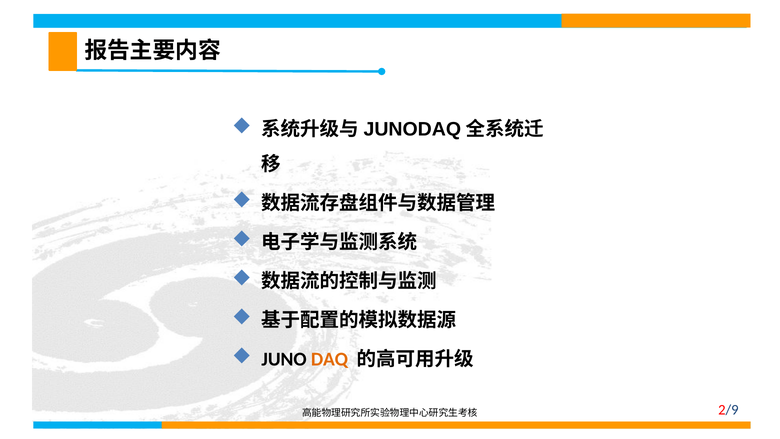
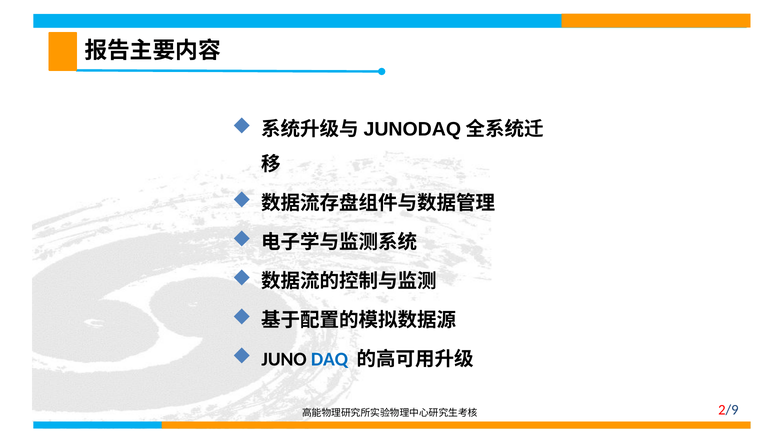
DAQ colour: orange -> blue (329, 359)
